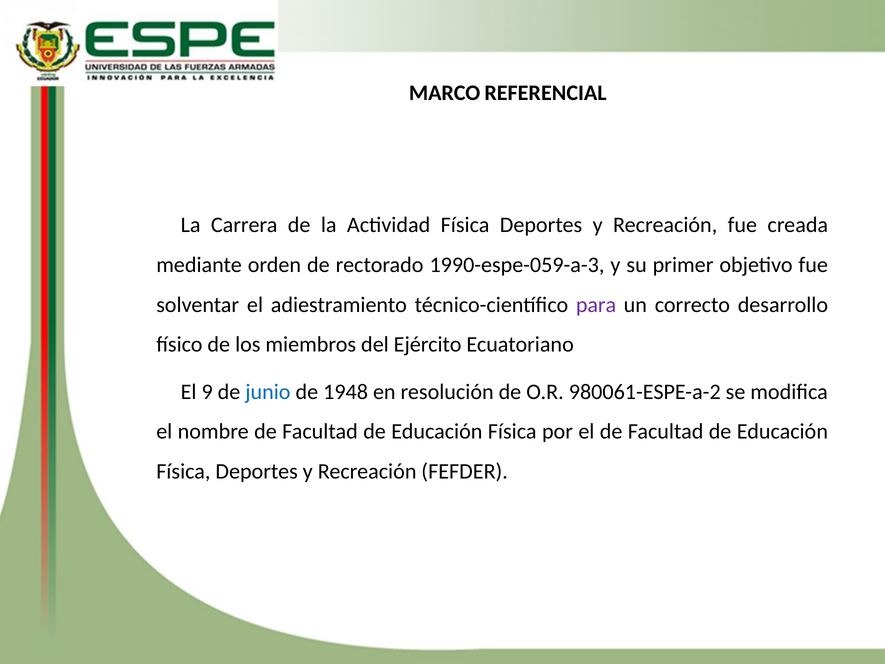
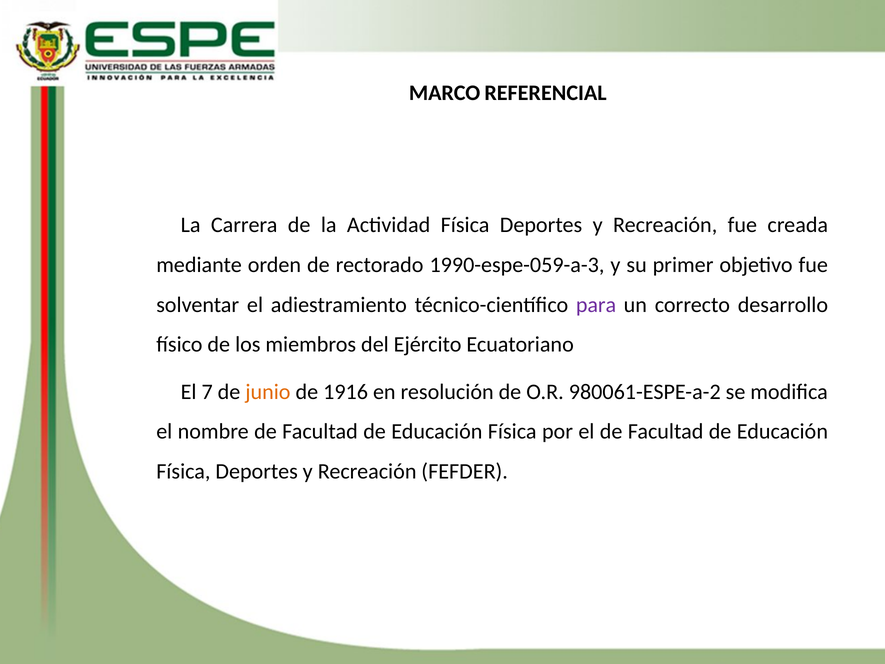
9: 9 -> 7 (207, 392)
junio colour: blue -> orange (268, 392)
1948: 1948 -> 1916 (346, 392)
